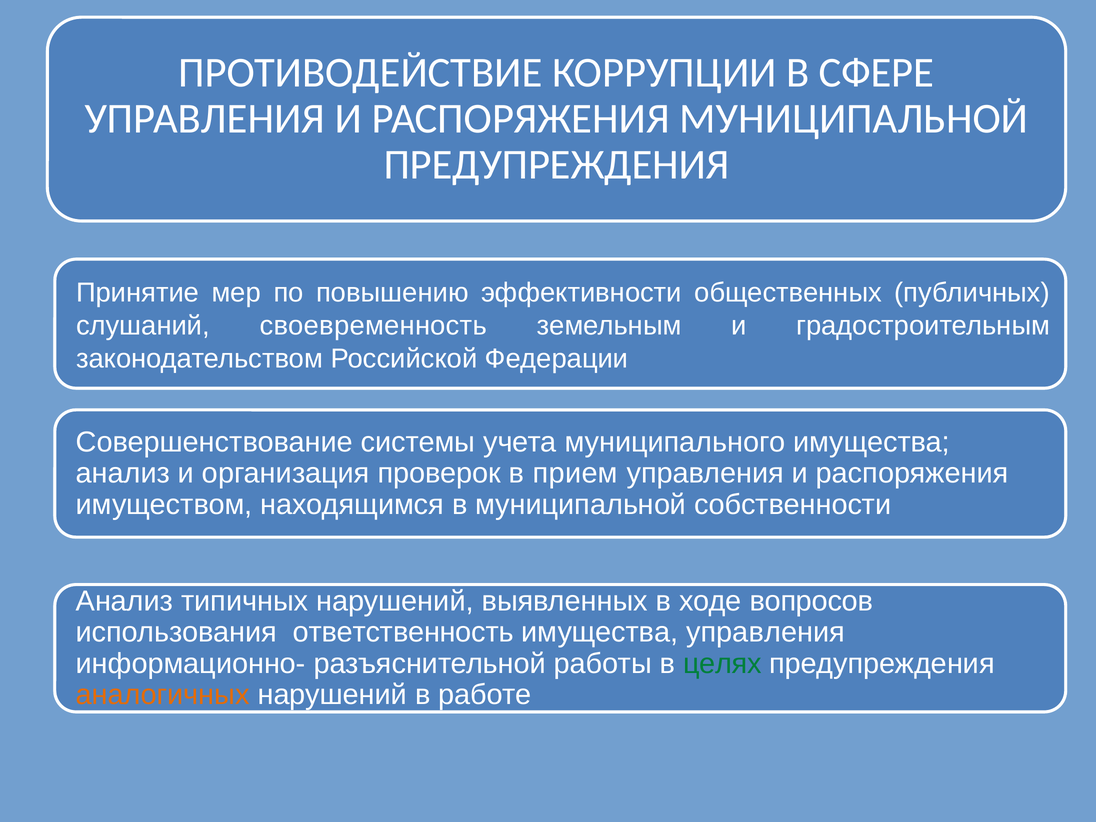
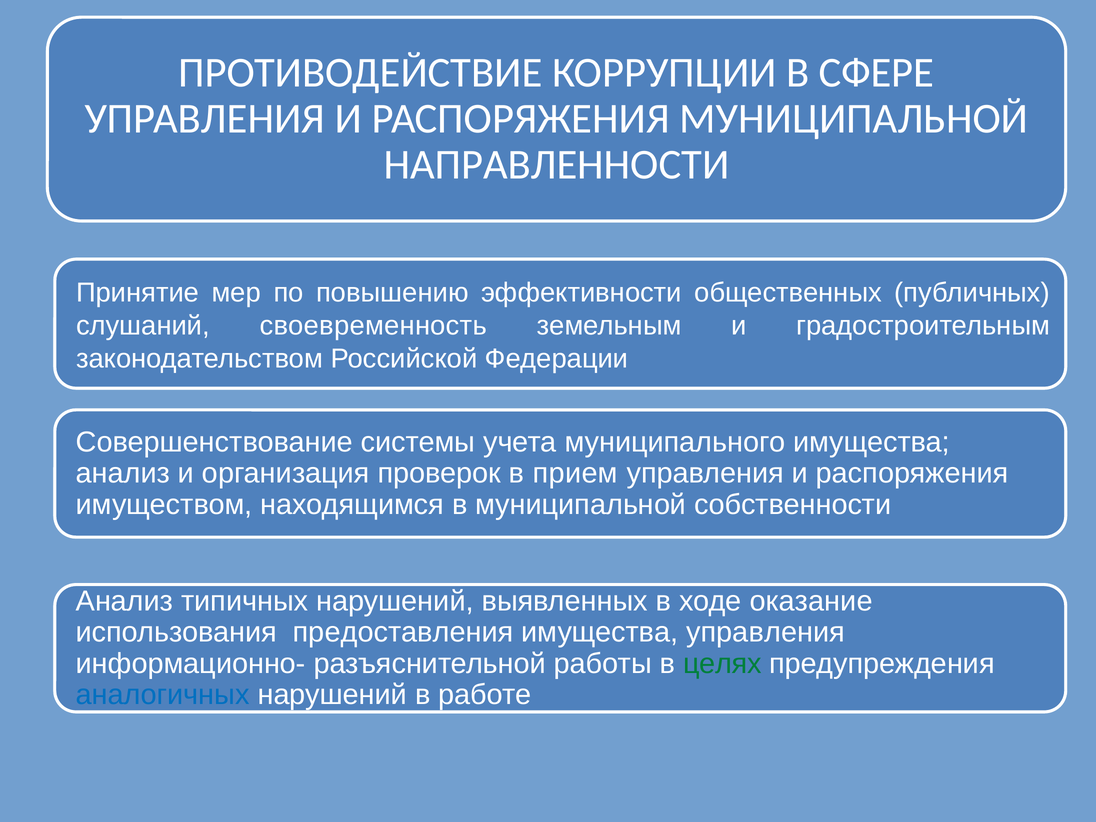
ПРЕДУПРЕЖДЕНИЯ: ПРЕДУПРЕЖДЕНИЯ -> НАПРАВЛЕННОСТИ (556, 165)
вопросов: вопросов -> оказание (811, 601)
ответственность: ответственность -> предоставления (403, 632)
аналогичных colour: orange -> blue (163, 695)
